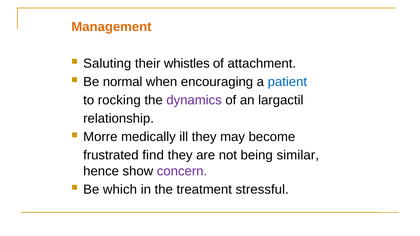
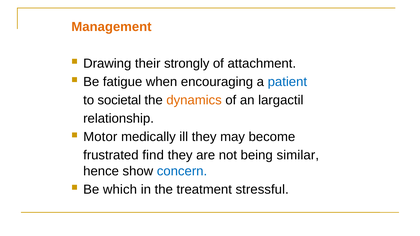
Saluting: Saluting -> Drawing (107, 64)
whistles: whistles -> strongly (187, 64)
normal: normal -> fatigue (123, 82)
rocking: rocking -> societal (119, 100)
dynamics colour: purple -> orange (194, 100)
Morre: Morre -> Motor (100, 137)
concern colour: purple -> blue (182, 171)
